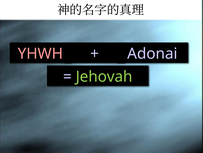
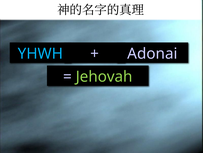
YHWH colour: pink -> light blue (40, 53)
